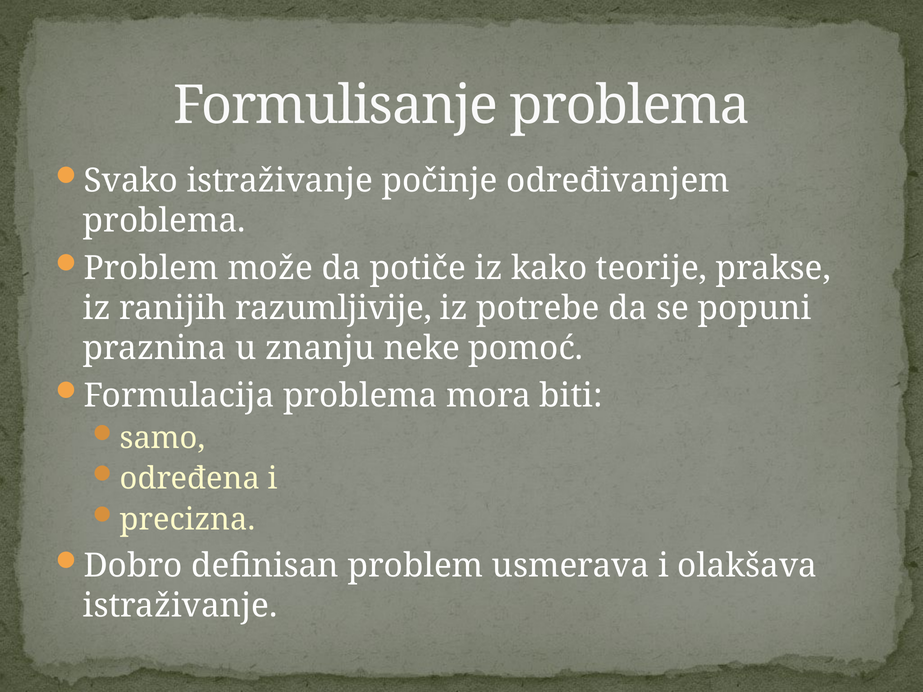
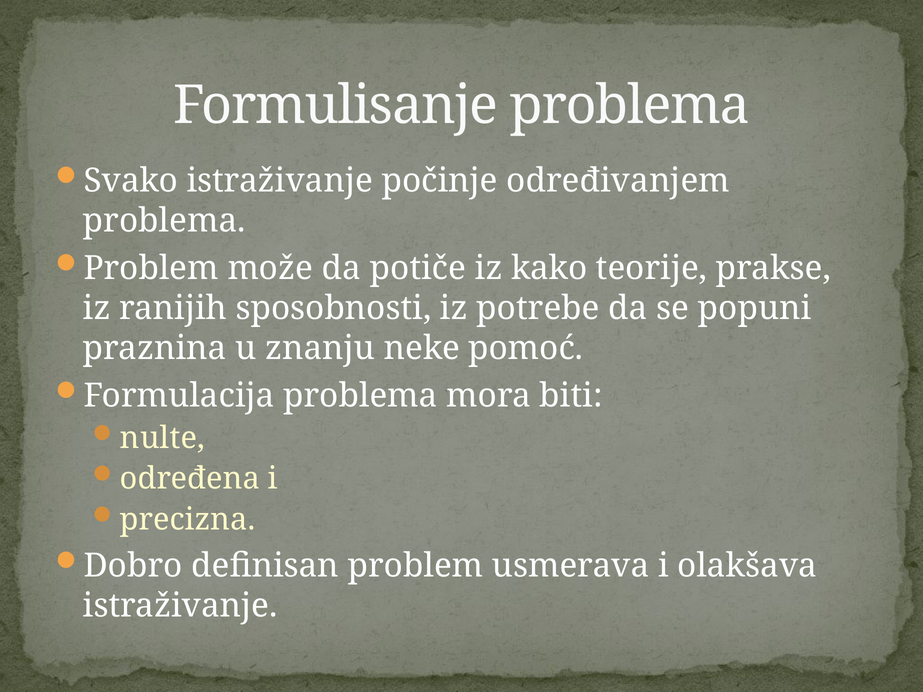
razumljivije: razumljivije -> sposobnosti (334, 308)
samo: samo -> nulte (162, 438)
